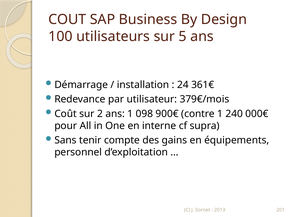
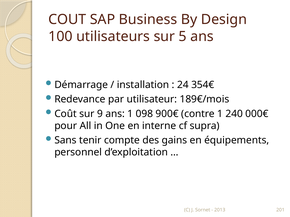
361€: 361€ -> 354€ (203, 85)
379€/mois: 379€/mois -> 189€/mois (204, 99)
2: 2 -> 9 (100, 114)
